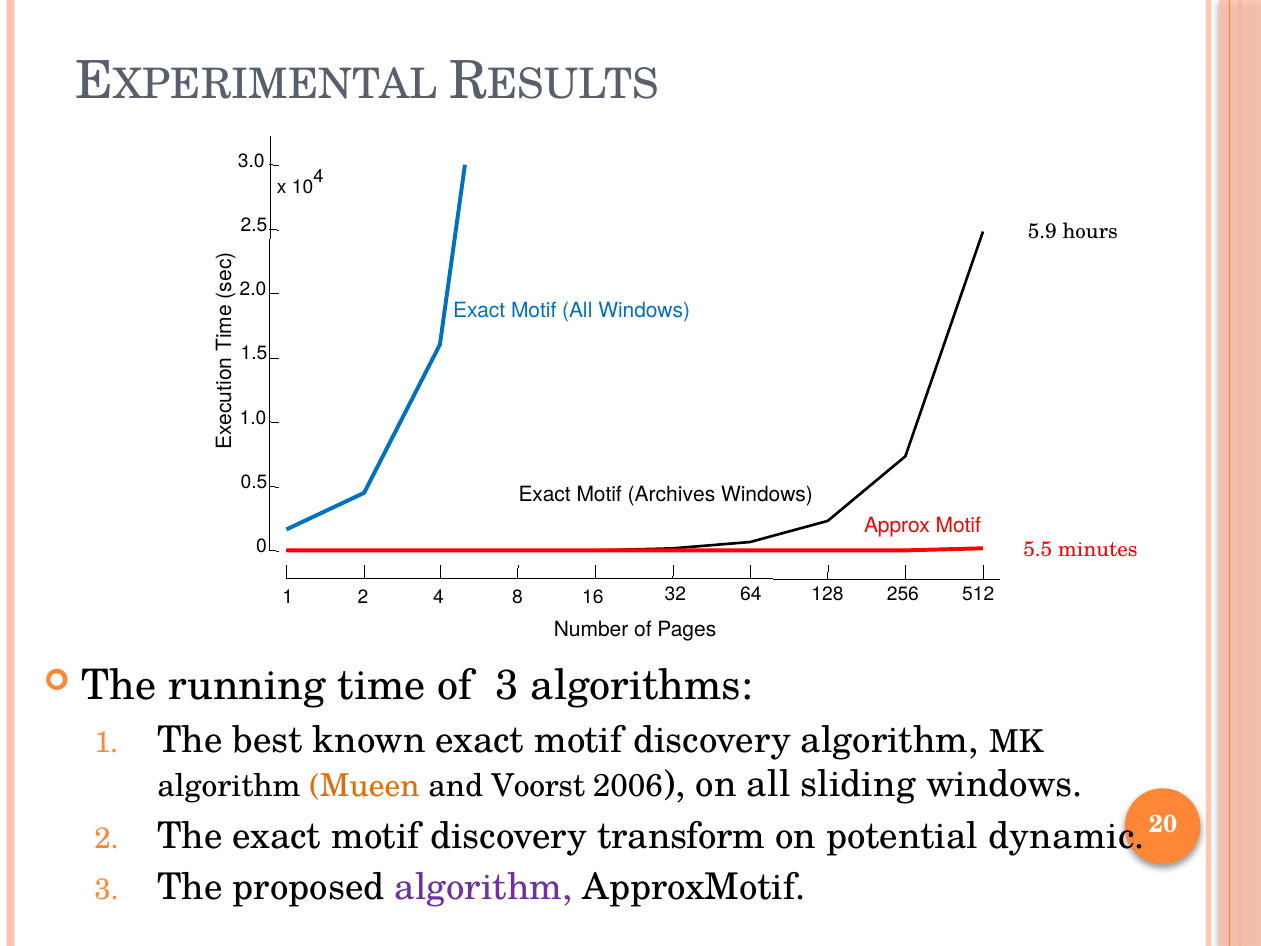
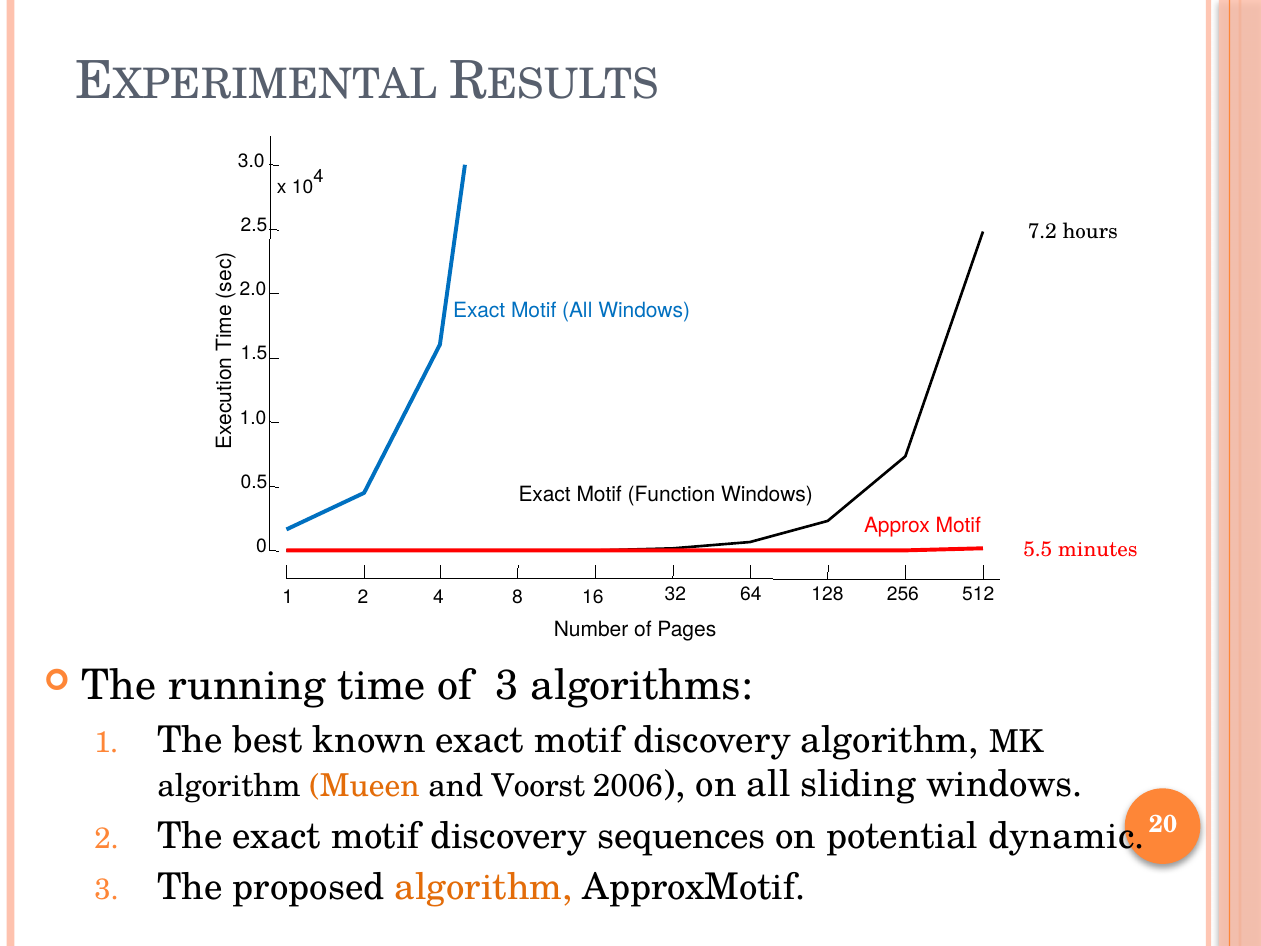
5.9: 5.9 -> 7.2 (1042, 231)
Archives: Archives -> Function (671, 494)
transform: transform -> sequences (682, 836)
algorithm colour: purple -> orange (484, 887)
